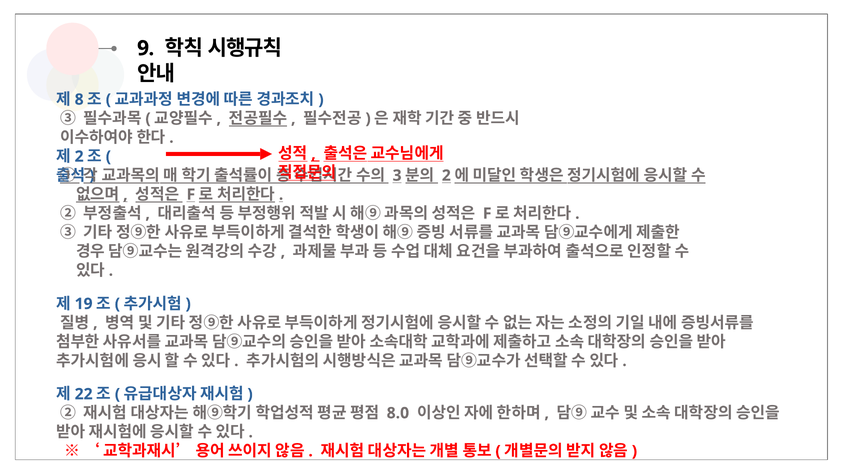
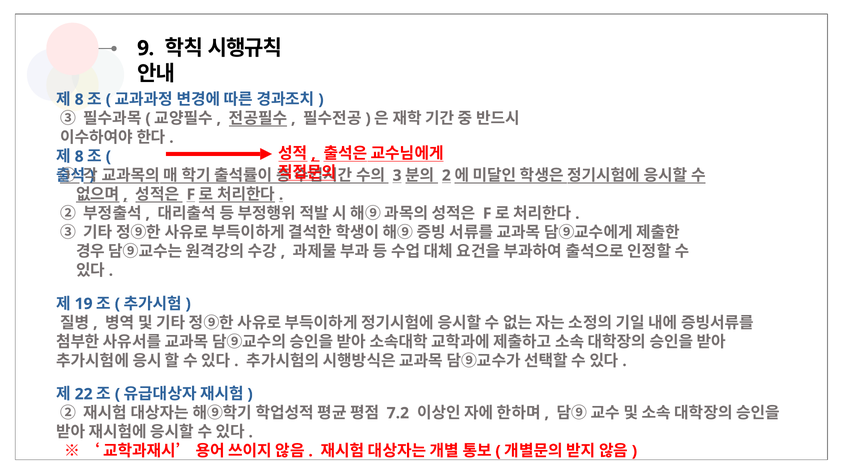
2: 2 -> 8 (79, 156)
8.0: 8.0 -> 7.2 (398, 413)
